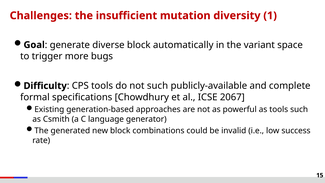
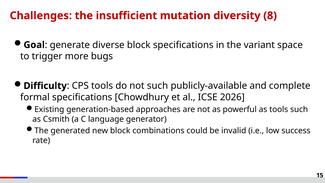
1: 1 -> 8 (270, 16)
block automatically: automatically -> specifications (183, 45)
2067: 2067 -> 2026 (232, 97)
